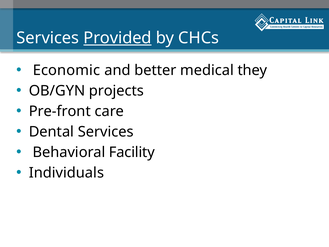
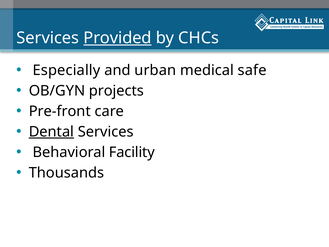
Economic: Economic -> Especially (66, 70)
better: better -> urban (155, 70)
they: they -> safe (252, 70)
Dental underline: none -> present (51, 132)
Individuals: Individuals -> Thousands (66, 173)
